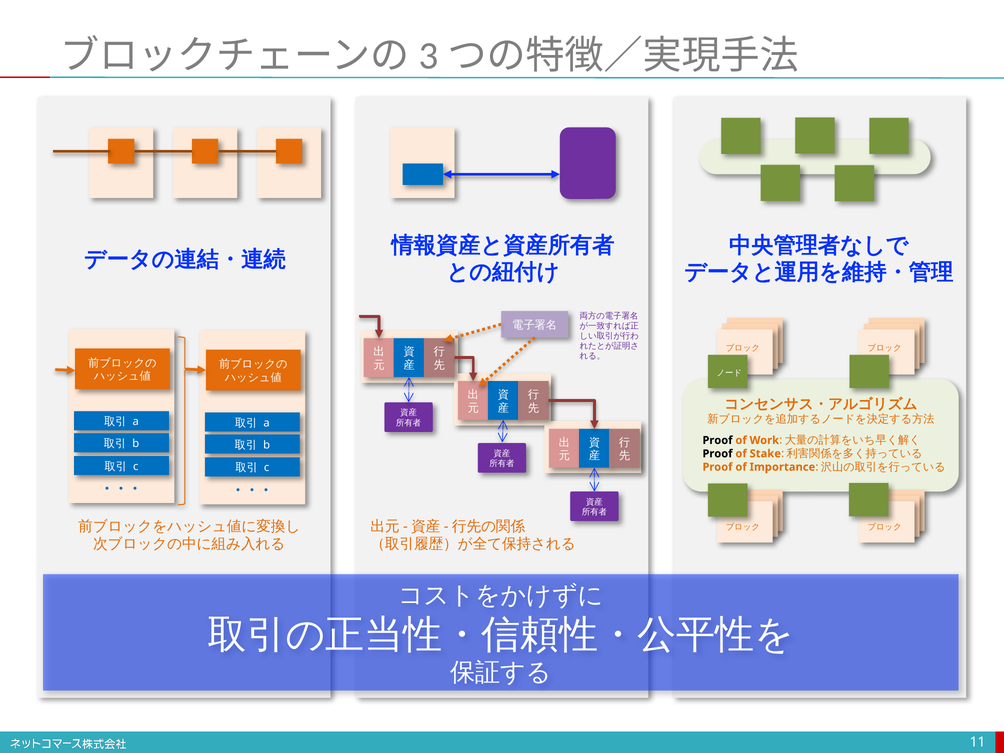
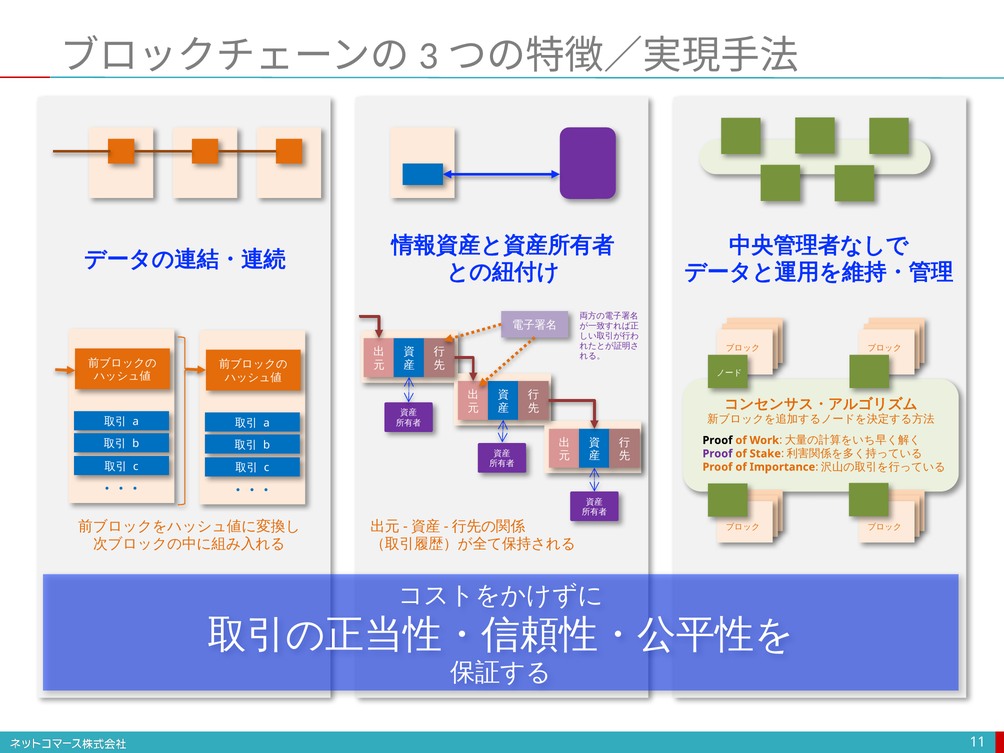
Proof colour: black -> purple (717, 454)
